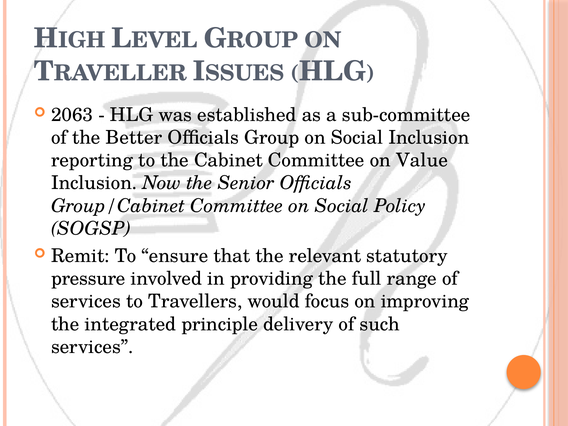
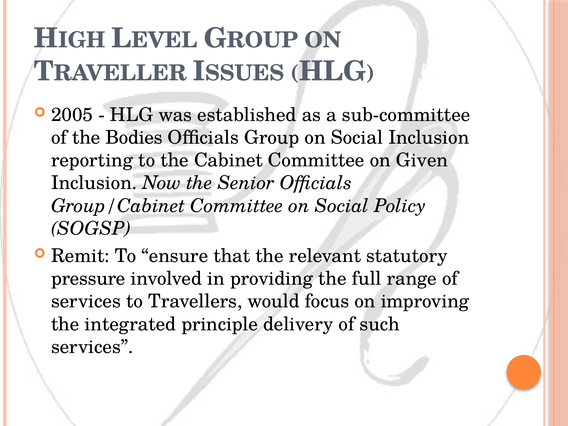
2063: 2063 -> 2005 (72, 115)
Better: Better -> Bodies (134, 138)
Value: Value -> Given (422, 160)
